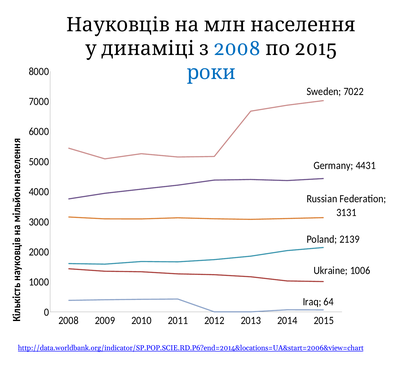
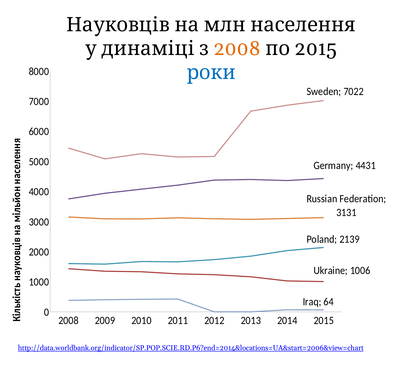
2008 colour: blue -> orange (237, 49)
